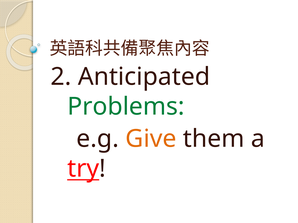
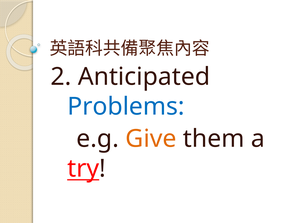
Problems colour: green -> blue (126, 107)
